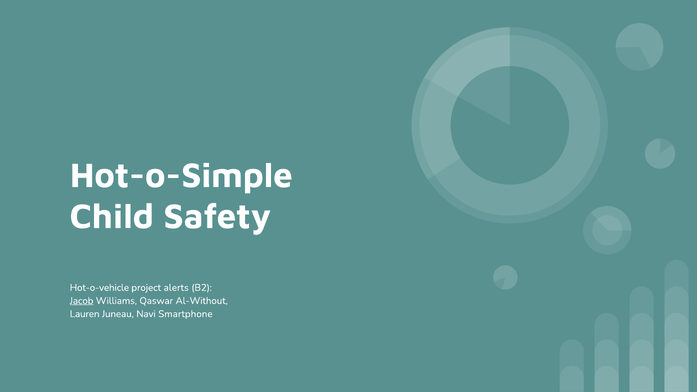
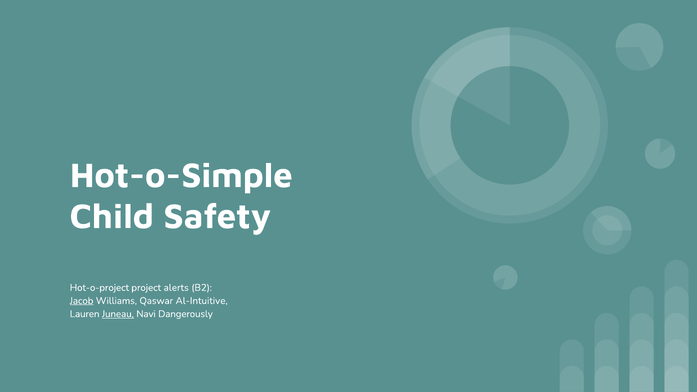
Hot-o-vehicle: Hot-o-vehicle -> Hot-o-project (99, 288)
Al-Without: Al-Without -> Al-Intuitive (202, 301)
Juneau underline: none -> present (118, 314)
Smartphone: Smartphone -> Dangerously (185, 314)
